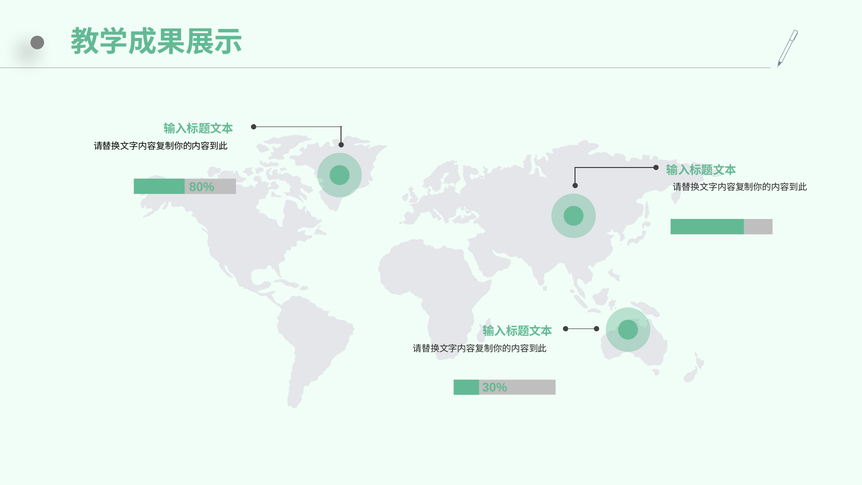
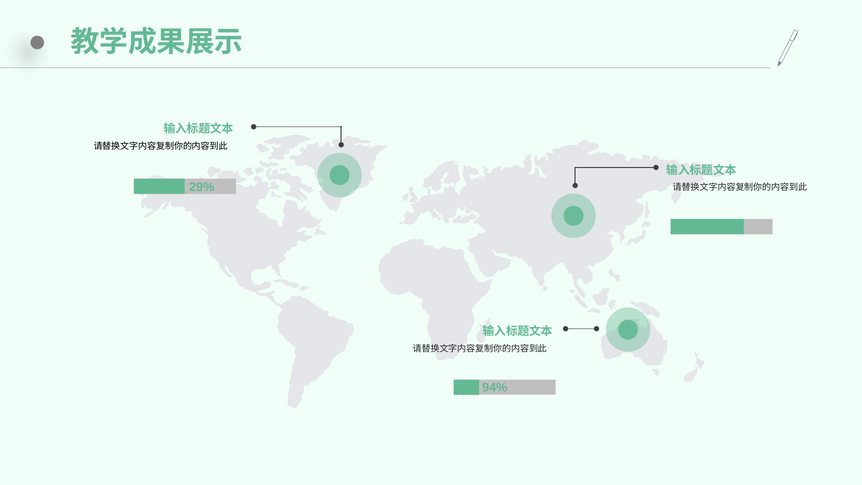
80%: 80% -> 29% (202, 187)
30%: 30% -> 94% (495, 388)
